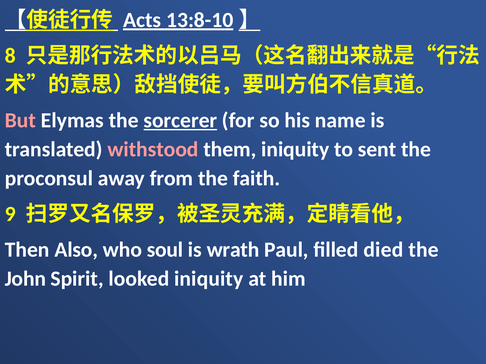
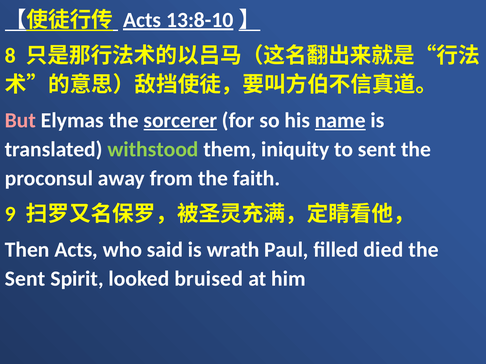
name underline: none -> present (340, 121)
withstood colour: pink -> light green (153, 150)
Then Also: Also -> Acts (76, 250)
soul: soul -> said (165, 250)
John: John -> Sent (25, 279)
looked iniquity: iniquity -> bruised (209, 279)
